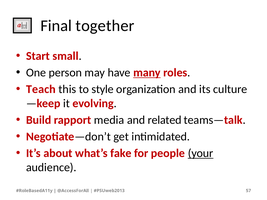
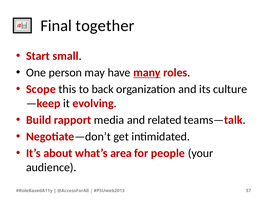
Teach: Teach -> Scope (41, 89)
style: style -> back (103, 89)
fake: fake -> area (121, 153)
your underline: present -> none (201, 153)
